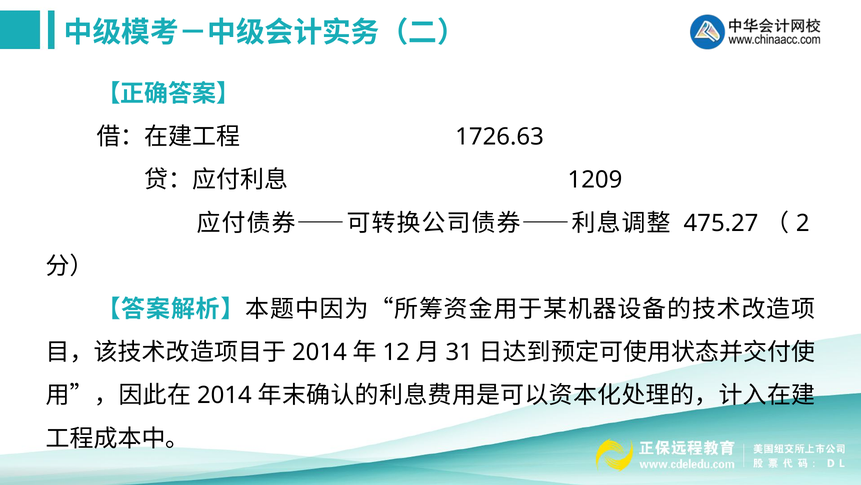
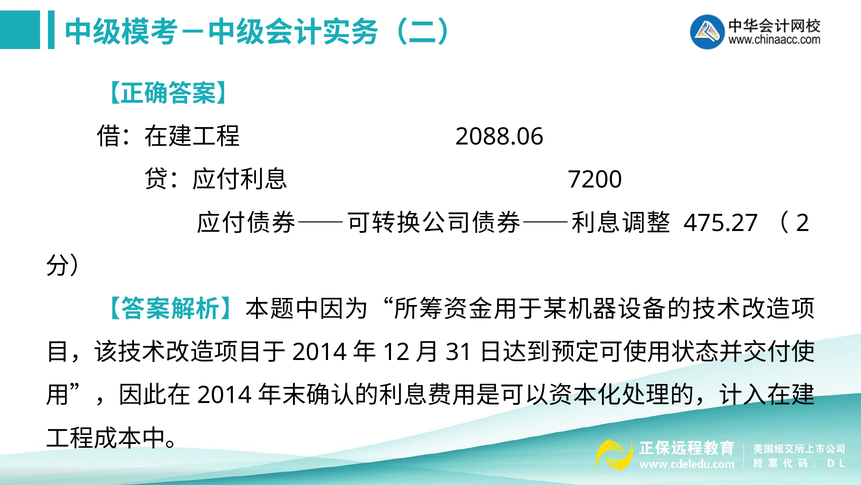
1726.63: 1726.63 -> 2088.06 (500, 137)
1209: 1209 -> 7200 (595, 180)
